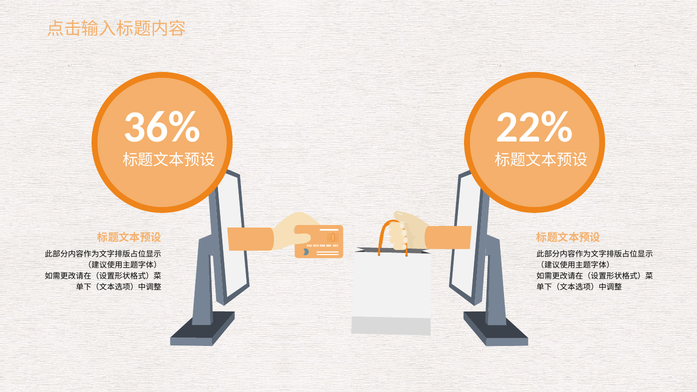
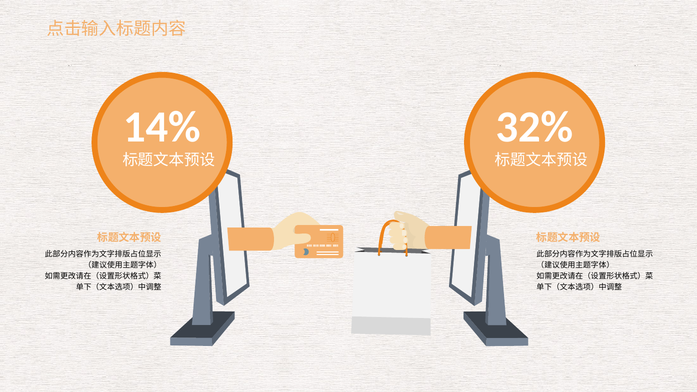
36%: 36% -> 14% (162, 127)
22%: 22% -> 32% (534, 127)
